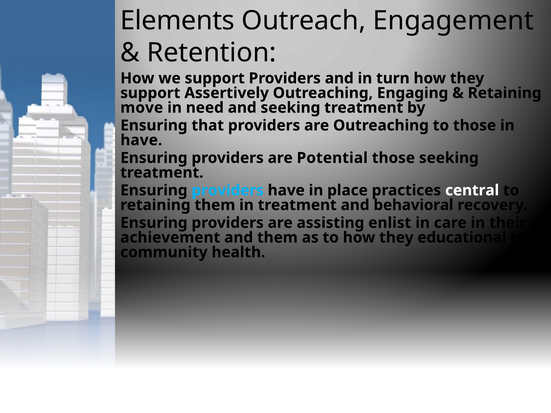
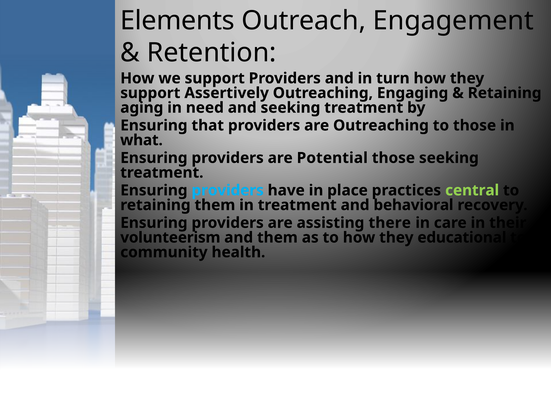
move: move -> aging (142, 108)
have: have -> what (141, 140)
central colour: white -> light green (472, 190)
enlist: enlist -> there (390, 223)
achievement: achievement -> volunteerism (170, 238)
